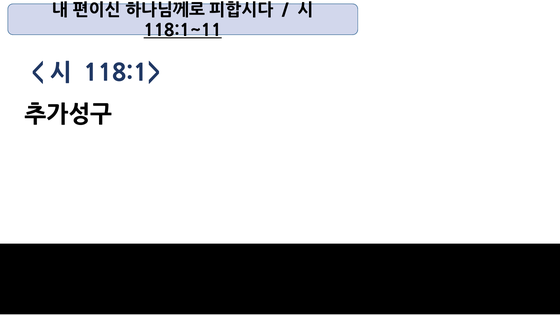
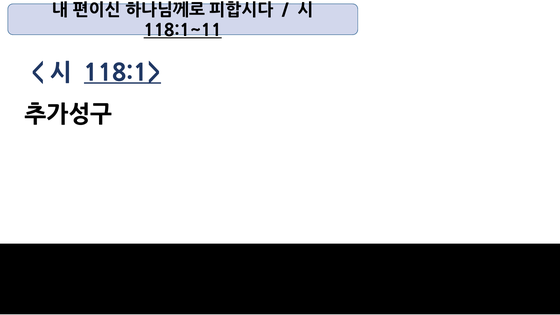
118:1> underline: none -> present (122, 73)
